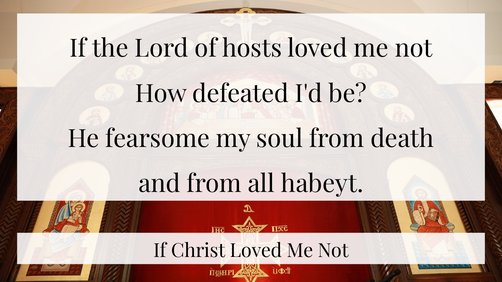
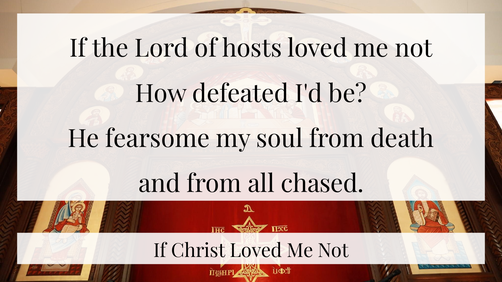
habeyt: habeyt -> chased (322, 184)
